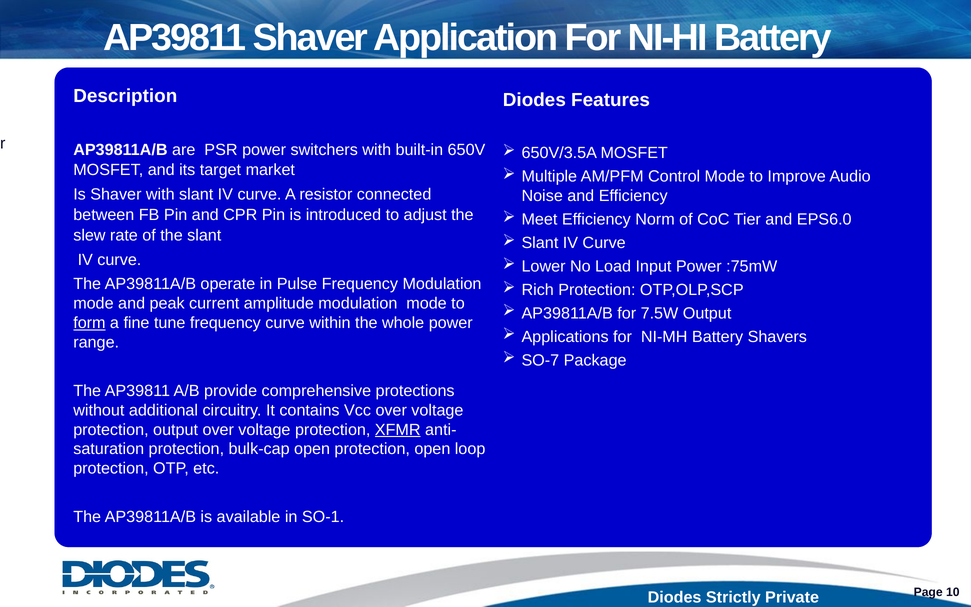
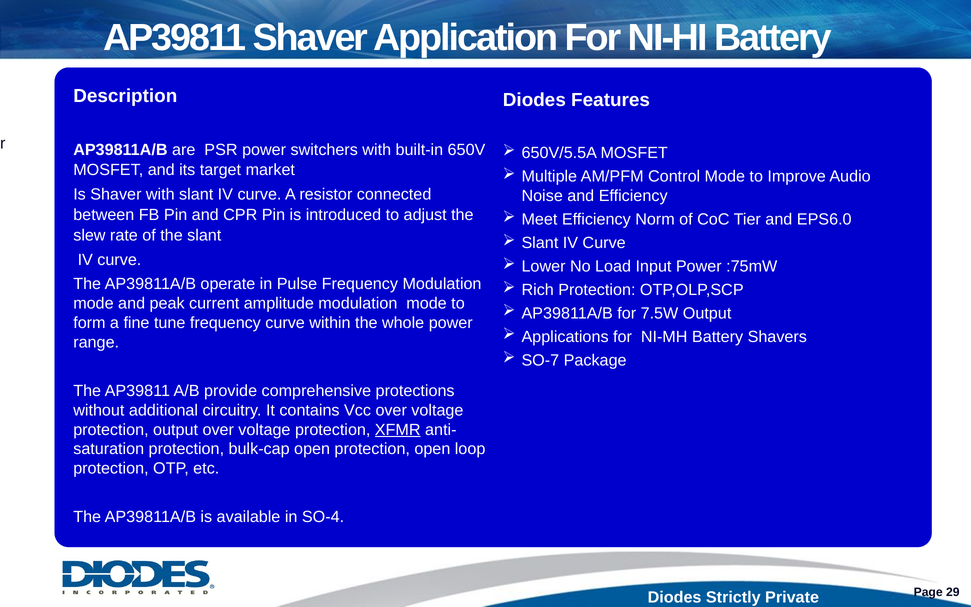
650V/3.5A: 650V/3.5A -> 650V/5.5A (559, 153)
form underline: present -> none (89, 323)
SO-1: SO-1 -> SO-4 (323, 517)
10: 10 -> 29 (953, 592)
